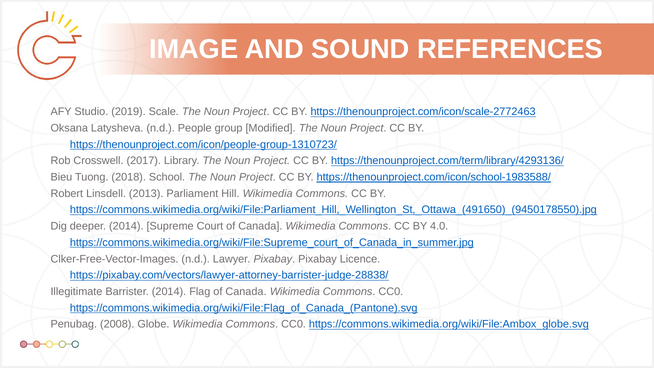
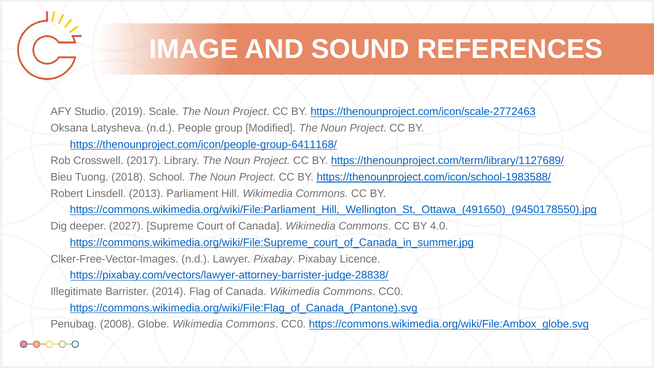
https://thenounproject.com/icon/people-group-1310723/: https://thenounproject.com/icon/people-group-1310723/ -> https://thenounproject.com/icon/people-group-6411168/ (203, 144)
https://thenounproject.com/term/library/4293136/: https://thenounproject.com/term/library/4293136/ -> https://thenounproject.com/term/library/1127689/ (447, 161)
deeper 2014: 2014 -> 2027 (126, 226)
